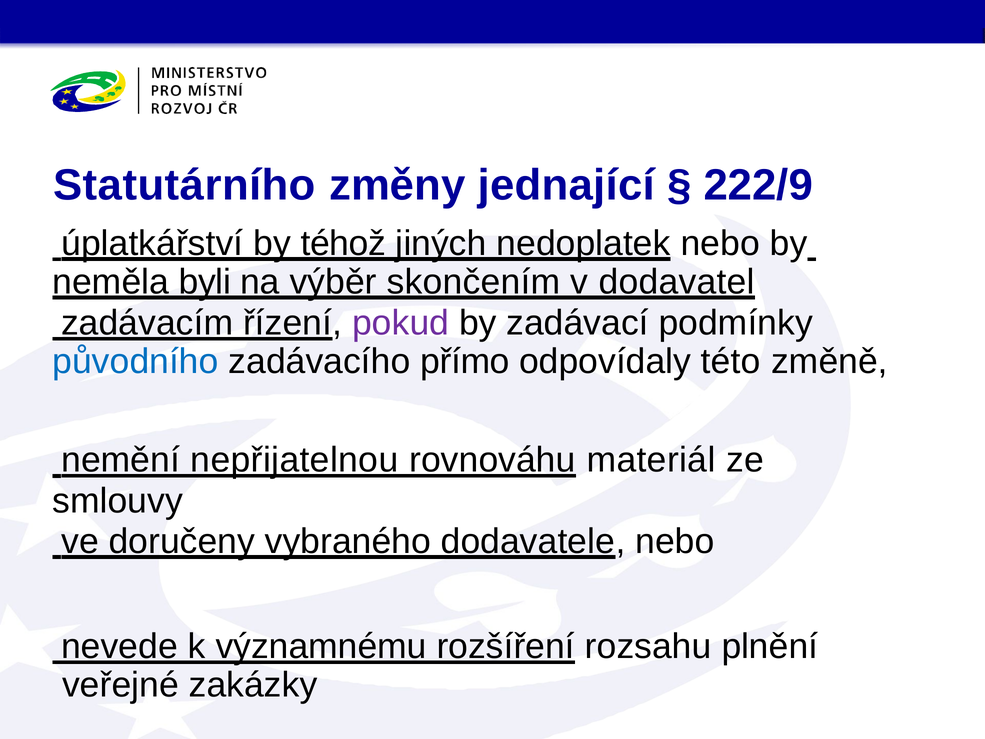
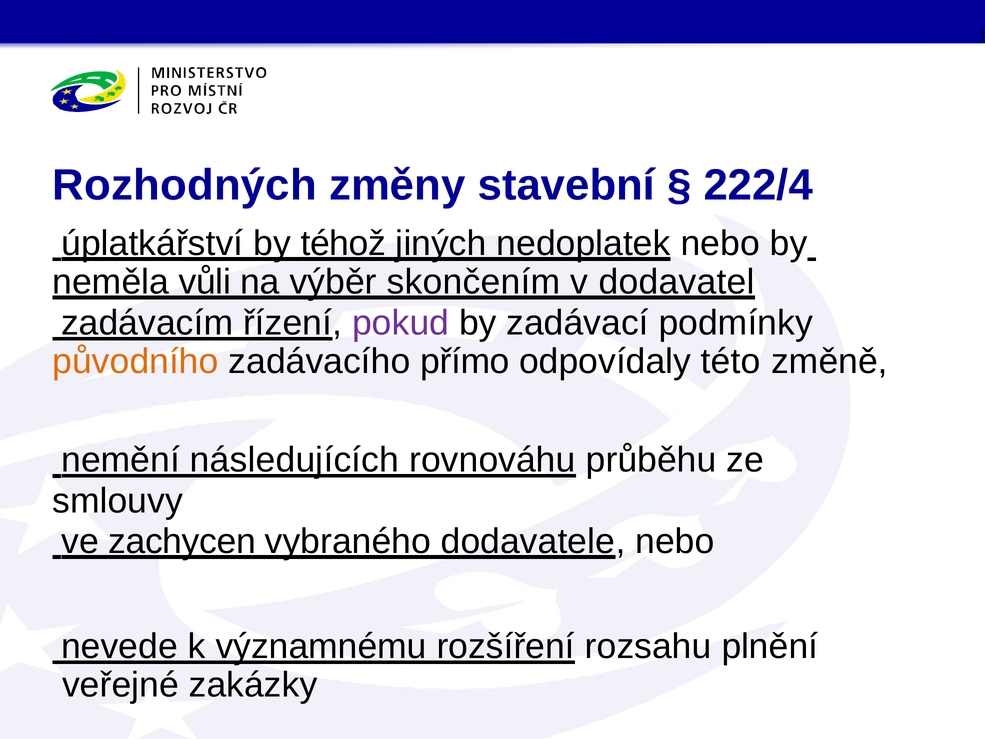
Statutárního: Statutárního -> Rozhodných (185, 185)
jednající: jednající -> stavební (566, 185)
222/9: 222/9 -> 222/4 (758, 185)
byli: byli -> vůli (205, 282)
původního colour: blue -> orange (135, 361)
nepřijatelnou: nepřijatelnou -> následujících (294, 460)
materiál: materiál -> průběhu (651, 460)
doručeny: doručeny -> zachycen (182, 541)
